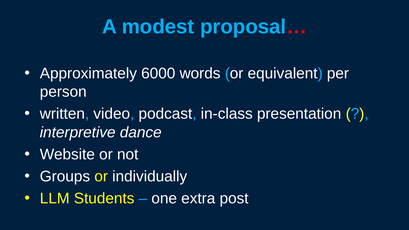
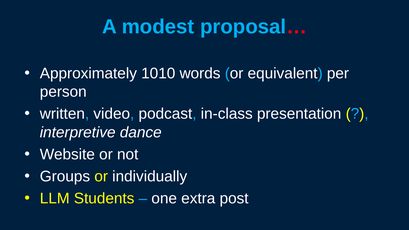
6000: 6000 -> 1010 (158, 73)
